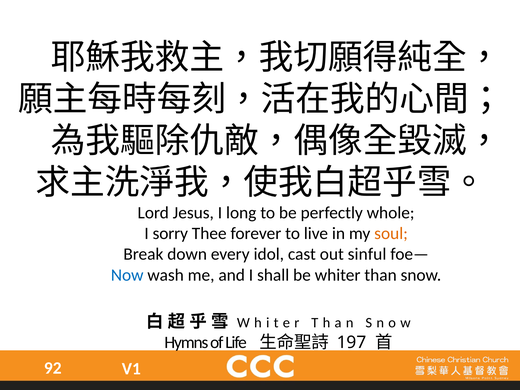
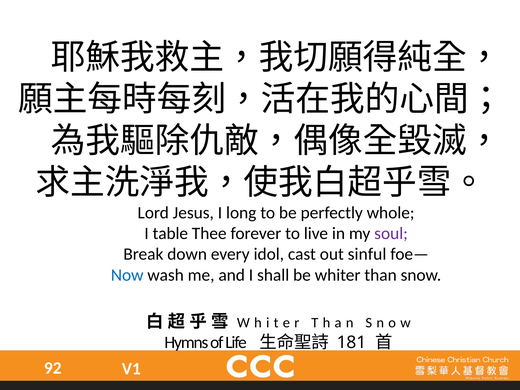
sorry: sorry -> table (170, 233)
soul colour: orange -> purple (391, 233)
197: 197 -> 181 (352, 342)
